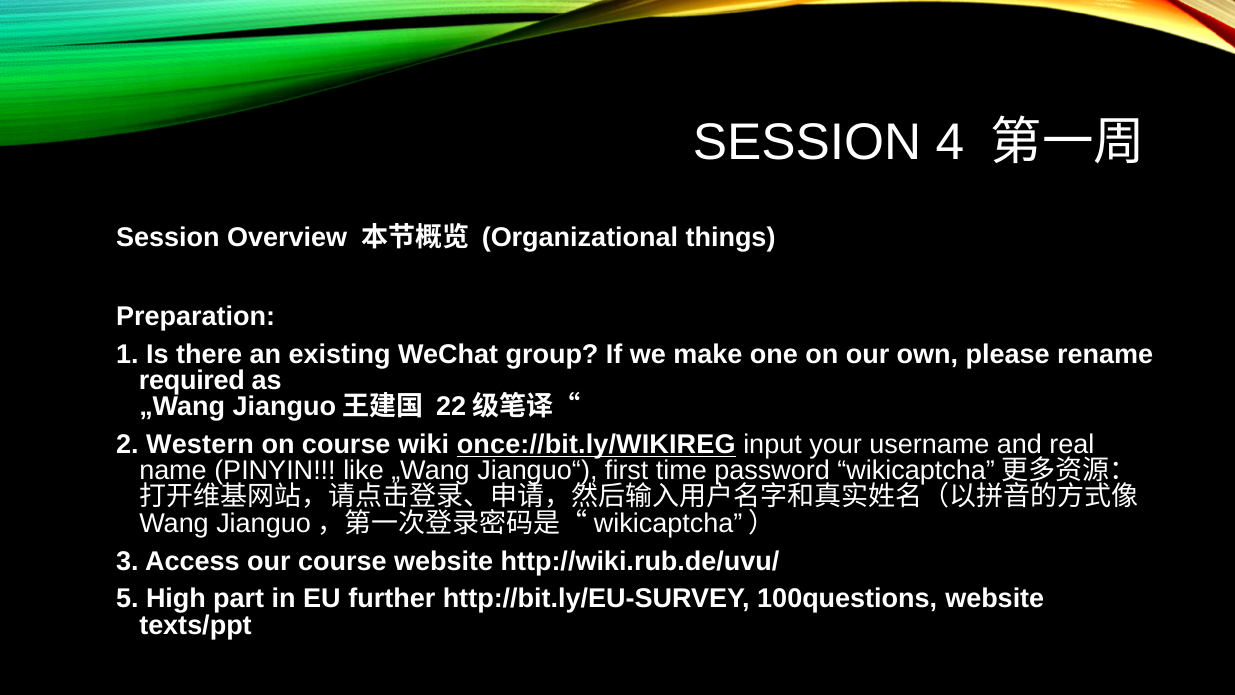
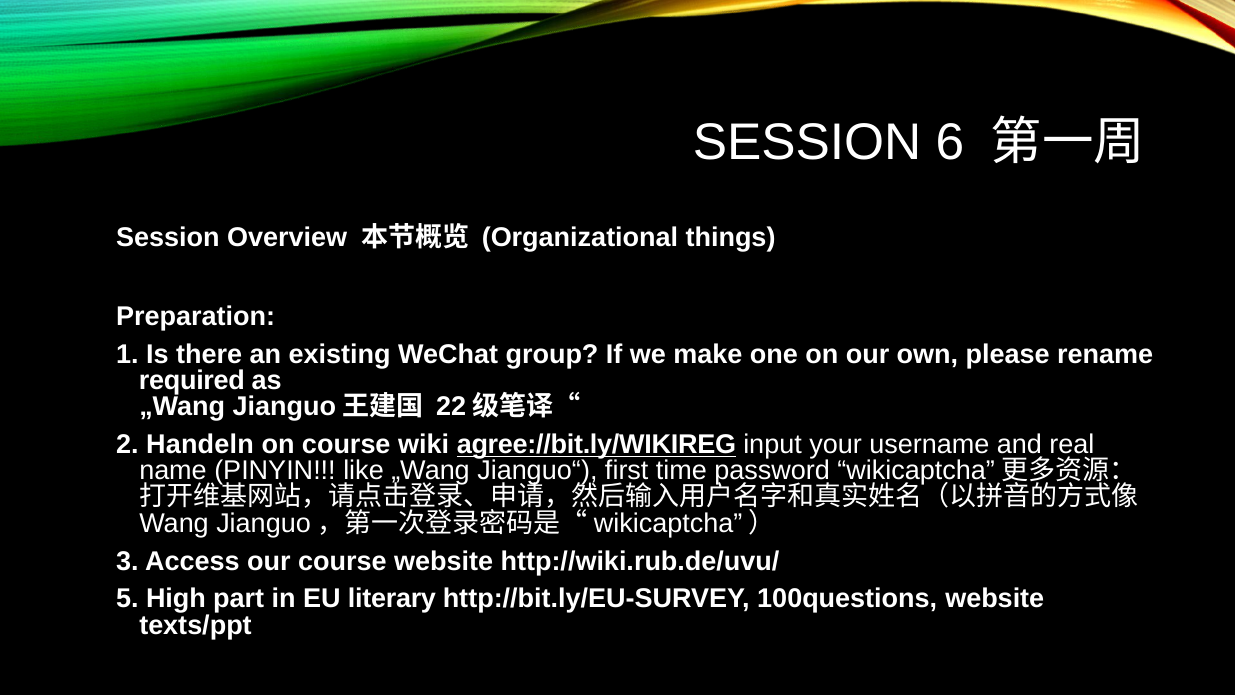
4: 4 -> 6 (950, 143)
Western: Western -> Handeln (200, 444)
once://bit.ly/WIKIREG: once://bit.ly/WIKIREG -> agree://bit.ly/WIKIREG (596, 444)
further: further -> literary (392, 599)
